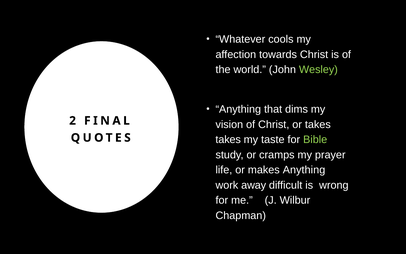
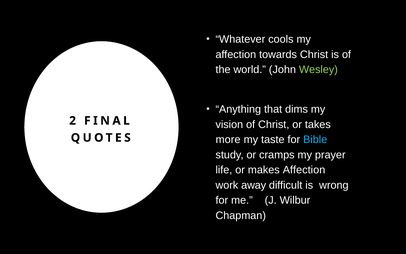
takes: takes -> more (228, 140)
Bible colour: light green -> light blue (315, 140)
makes Anything: Anything -> Affection (304, 170)
